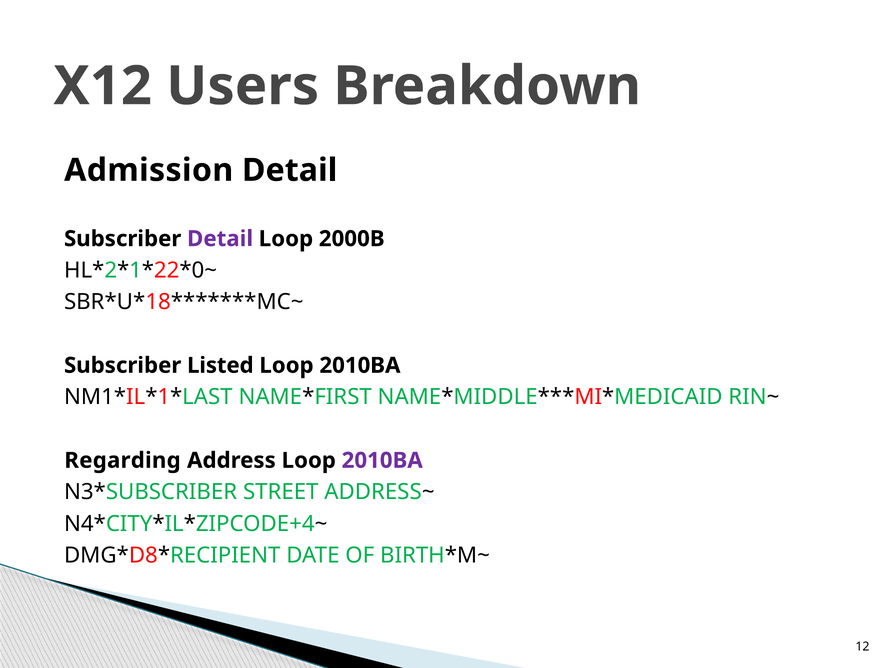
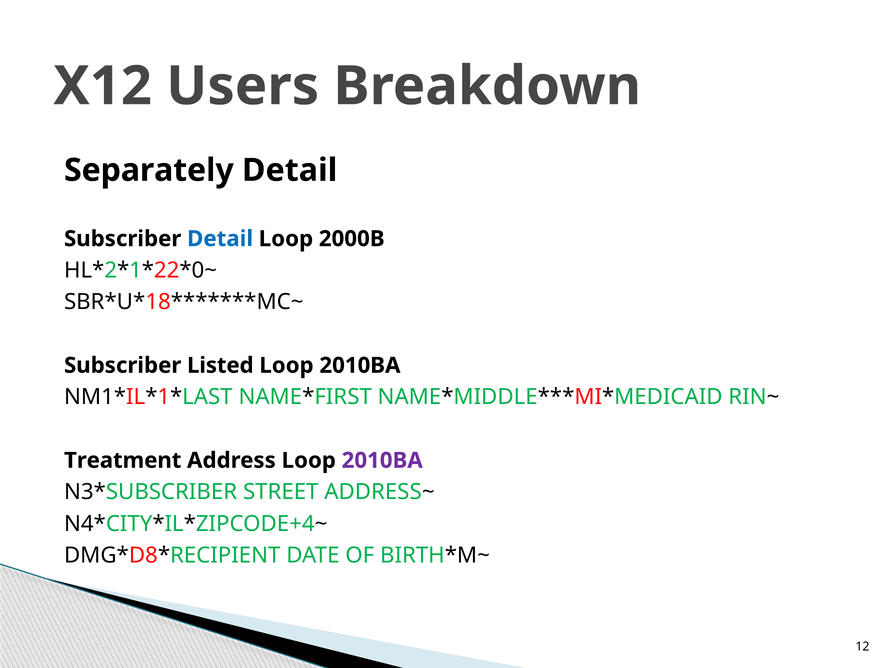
Admission: Admission -> Separately (149, 170)
Detail colour: purple -> blue (220, 239)
Regarding: Regarding -> Treatment (123, 461)
